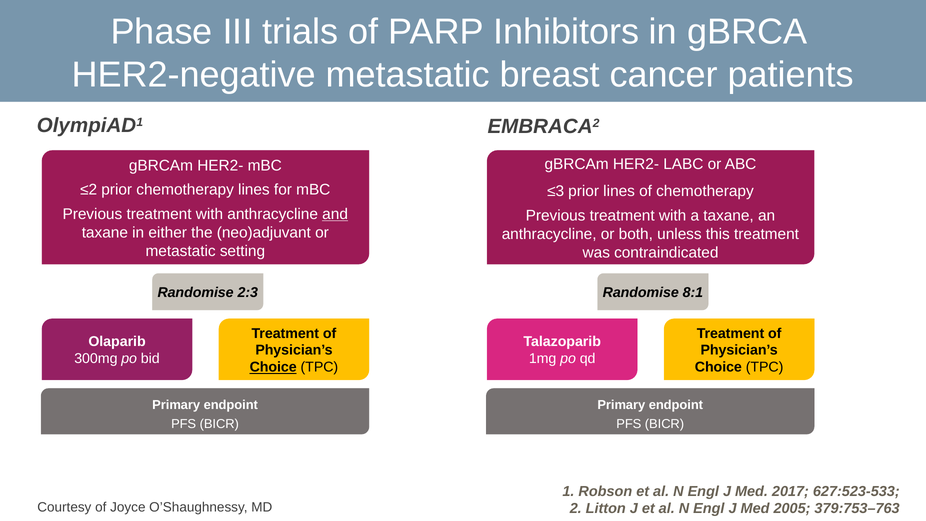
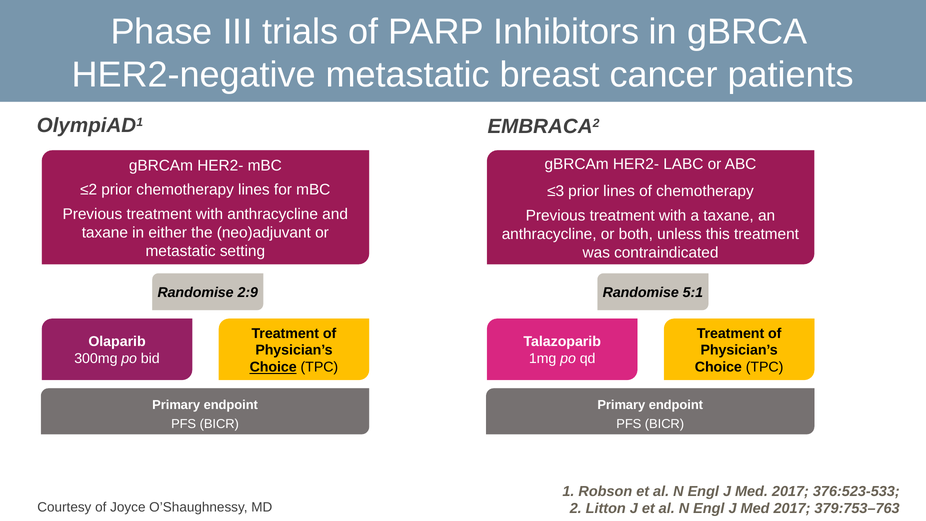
and underline: present -> none (335, 214)
2:3: 2:3 -> 2:9 (248, 293)
8:1: 8:1 -> 5:1 (693, 293)
627:523-533: 627:523-533 -> 376:523-533 (856, 491)
2005: 2005 -> 2017 (792, 509)
